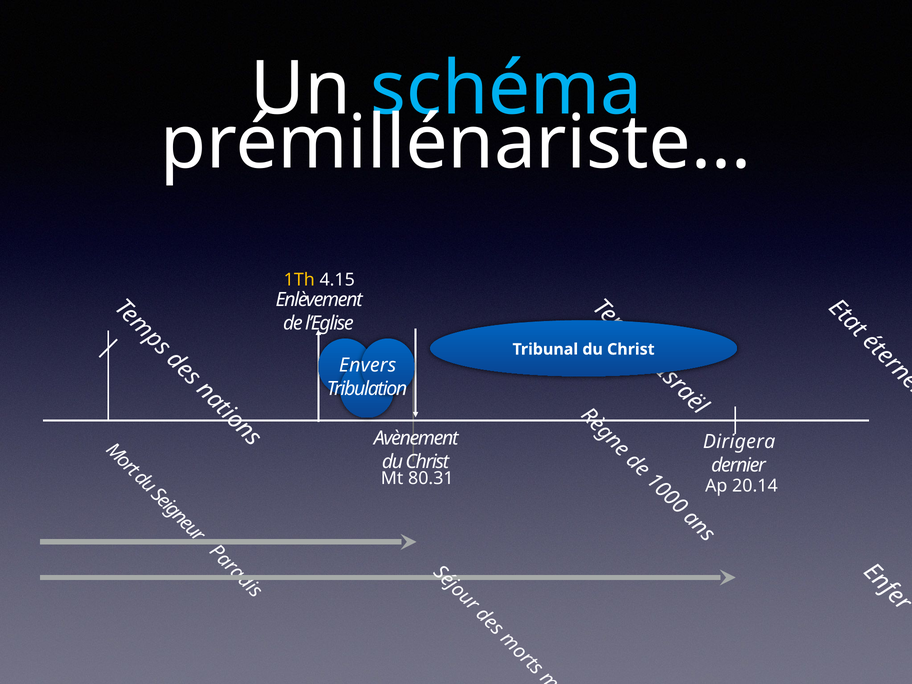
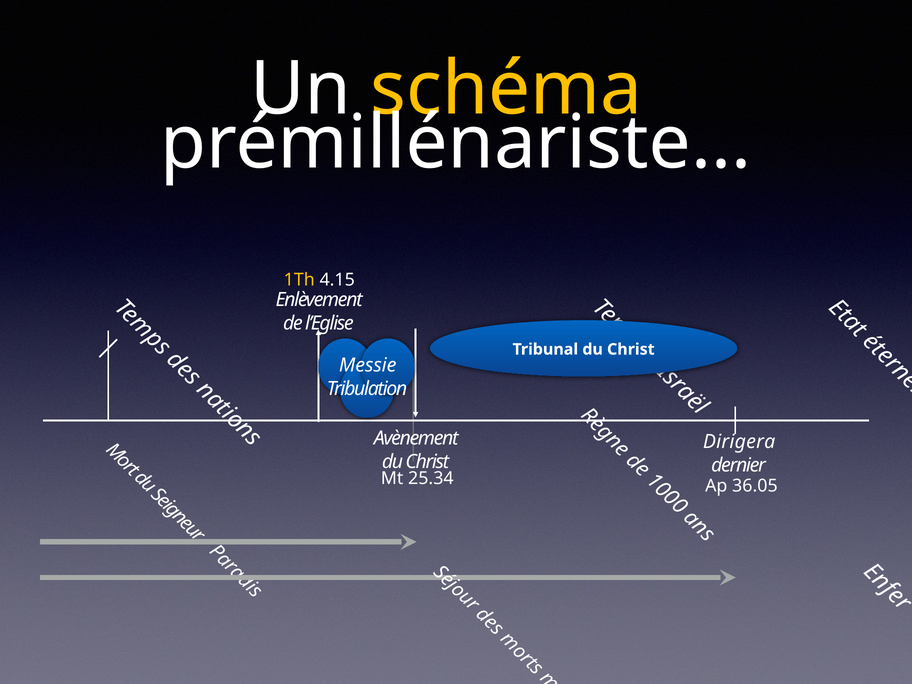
schéma colour: light blue -> yellow (506, 89)
Envers: Envers -> Messie (368, 365)
80.31: 80.31 -> 25.34 (431, 479)
20.14: 20.14 -> 36.05 (755, 486)
